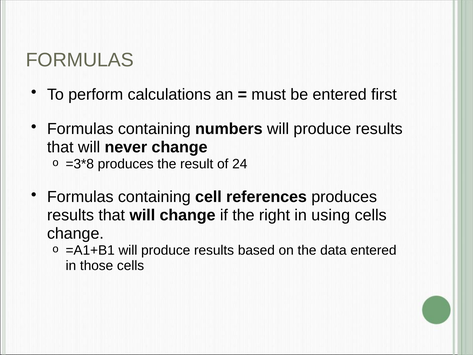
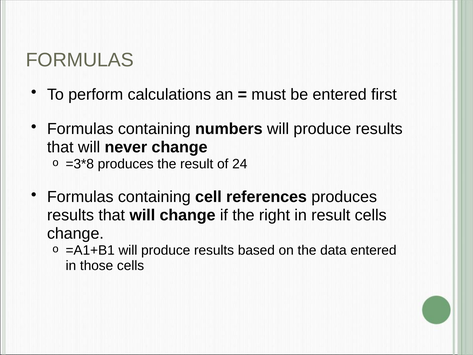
in using: using -> result (331, 215)
